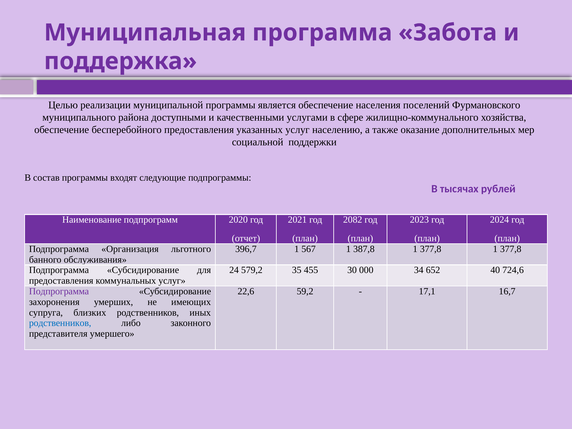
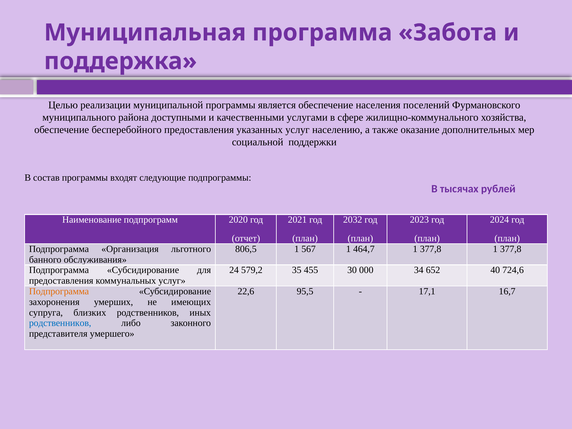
2082: 2082 -> 2032 (353, 220)
396,7: 396,7 -> 806,5 (246, 249)
387,8: 387,8 -> 464,7 (364, 249)
Подпрограмма colour: purple -> orange (59, 291)
59,2: 59,2 -> 95,5 (305, 291)
